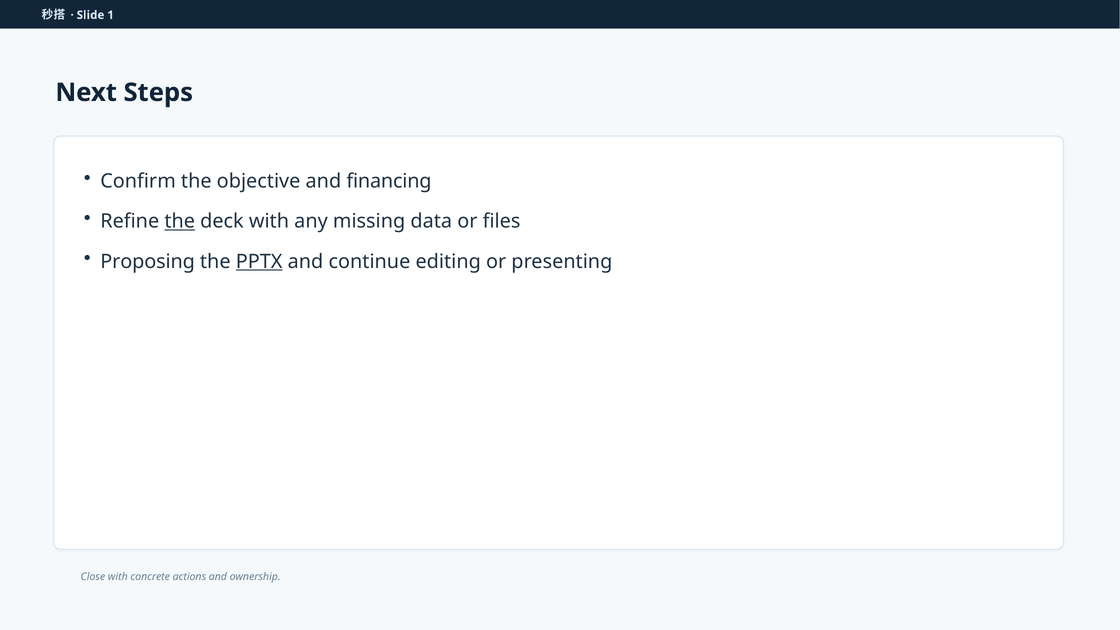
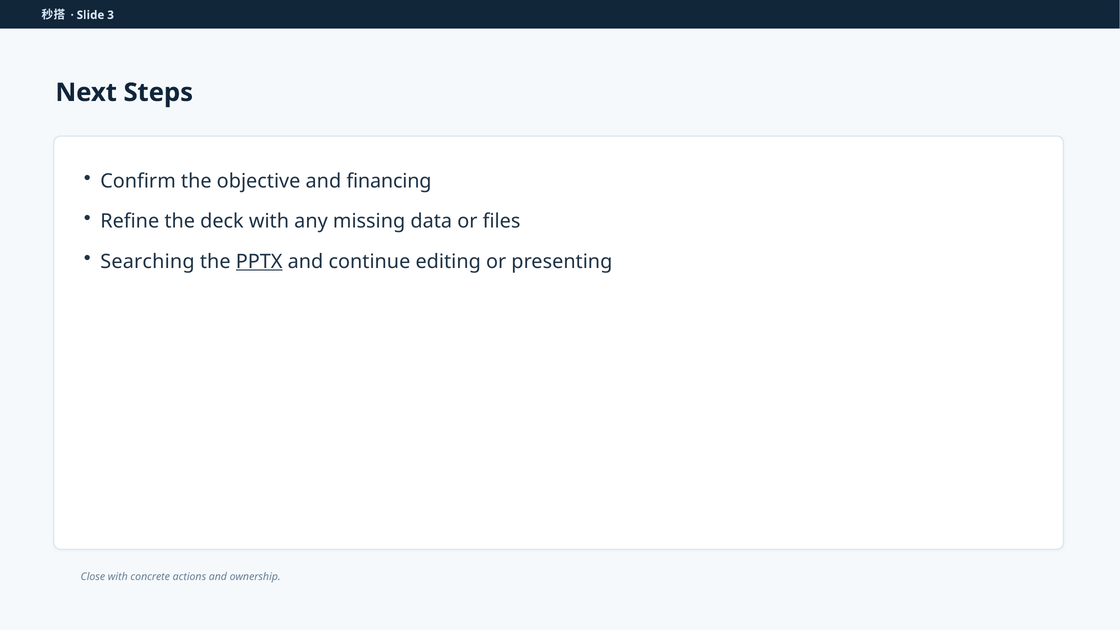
1: 1 -> 3 (111, 15)
the underline: present -> none (180, 221)
Proposing: Proposing -> Searching (147, 262)
